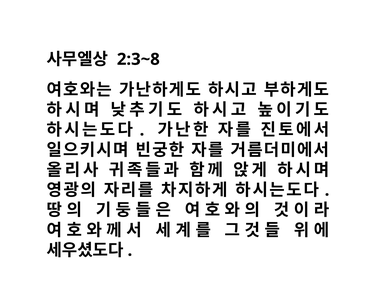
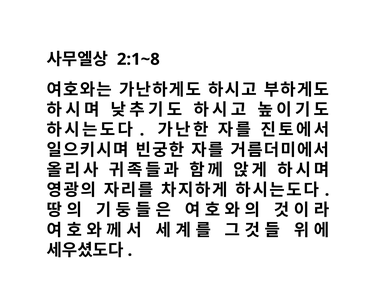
2:3~8: 2:3~8 -> 2:1~8 (138, 59)
